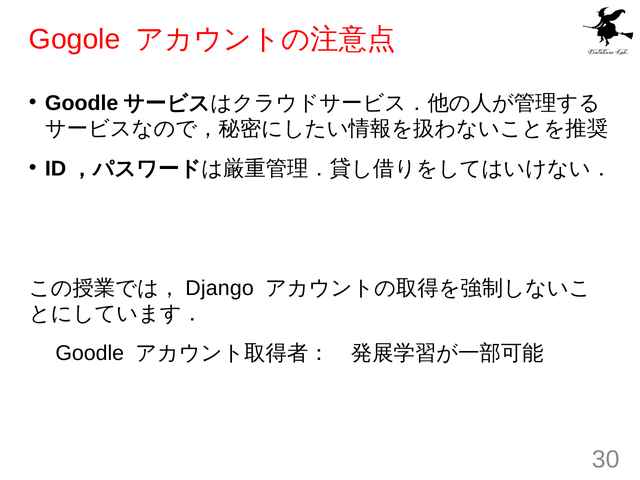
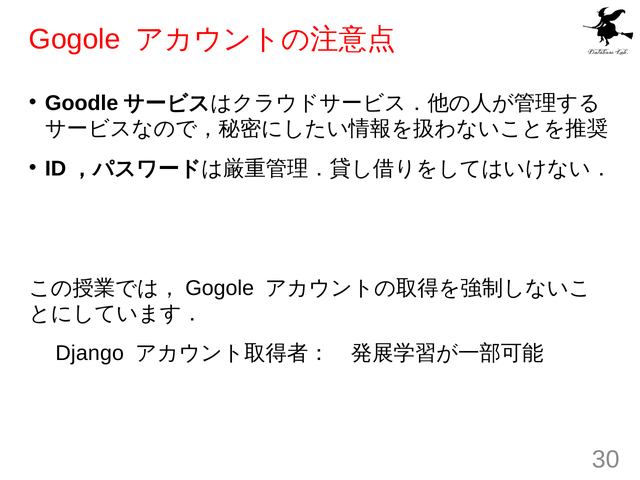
Django: Django -> Gogole (220, 288)
Goodle: Goodle -> Django (90, 353)
